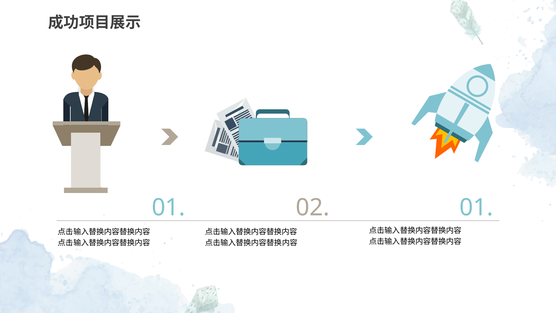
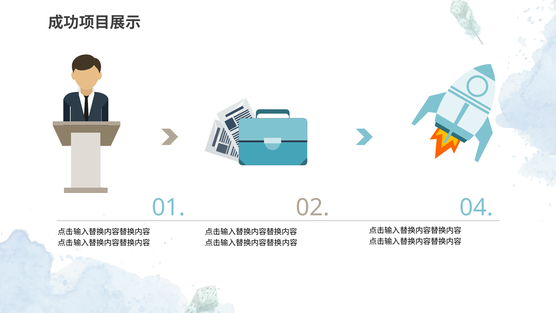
01 01: 01 -> 04 (476, 208)
